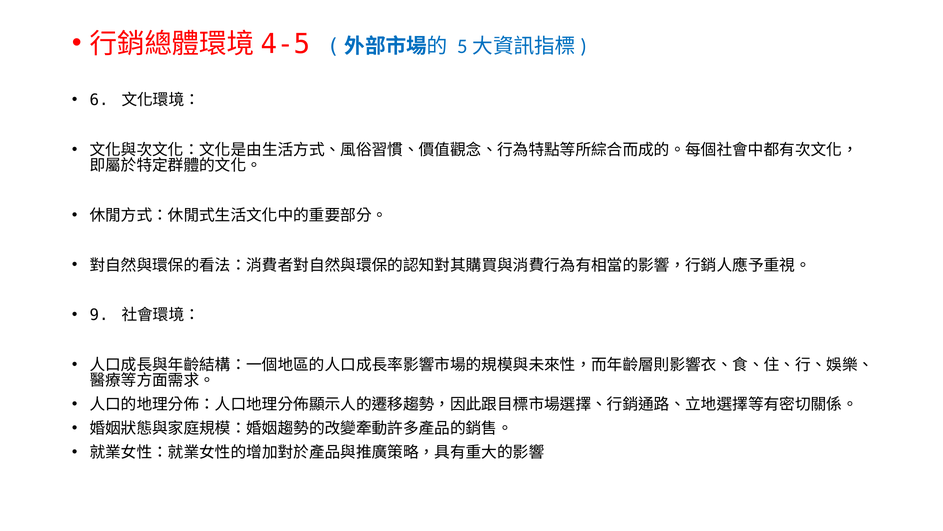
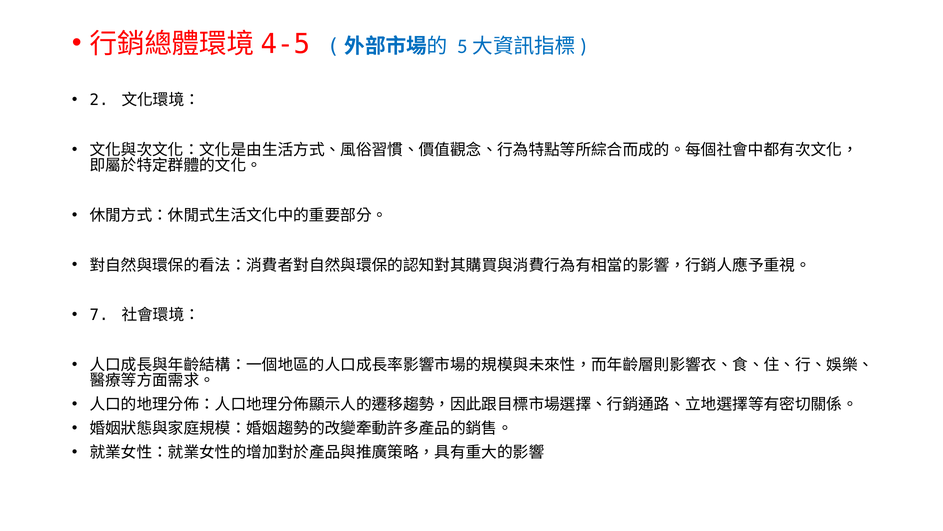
6: 6 -> 2 (99, 100)
9: 9 -> 7 (99, 315)
